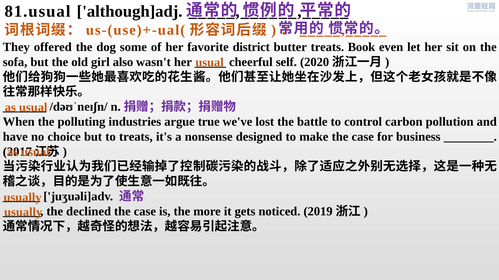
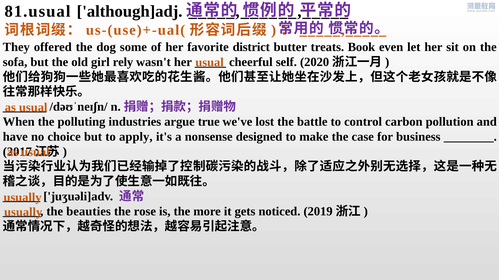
also: also -> rely (123, 62)
to treats: treats -> apply (136, 137)
declined: declined -> beauties (89, 212)
case: case -> rose (145, 212)
